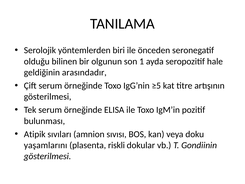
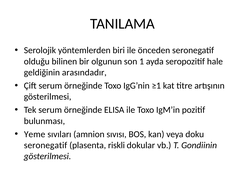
≥5: ≥5 -> ≥1 (156, 86)
Atipik: Atipik -> Yeme (35, 134)
yaşamlarını: yaşamlarını -> seronegatif (46, 145)
